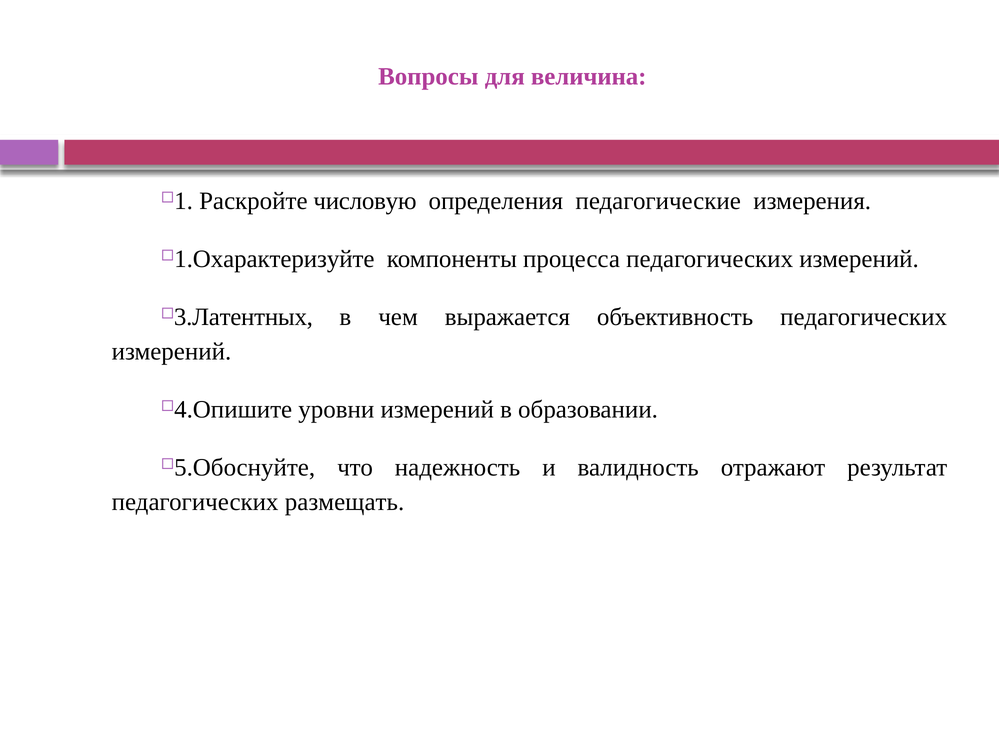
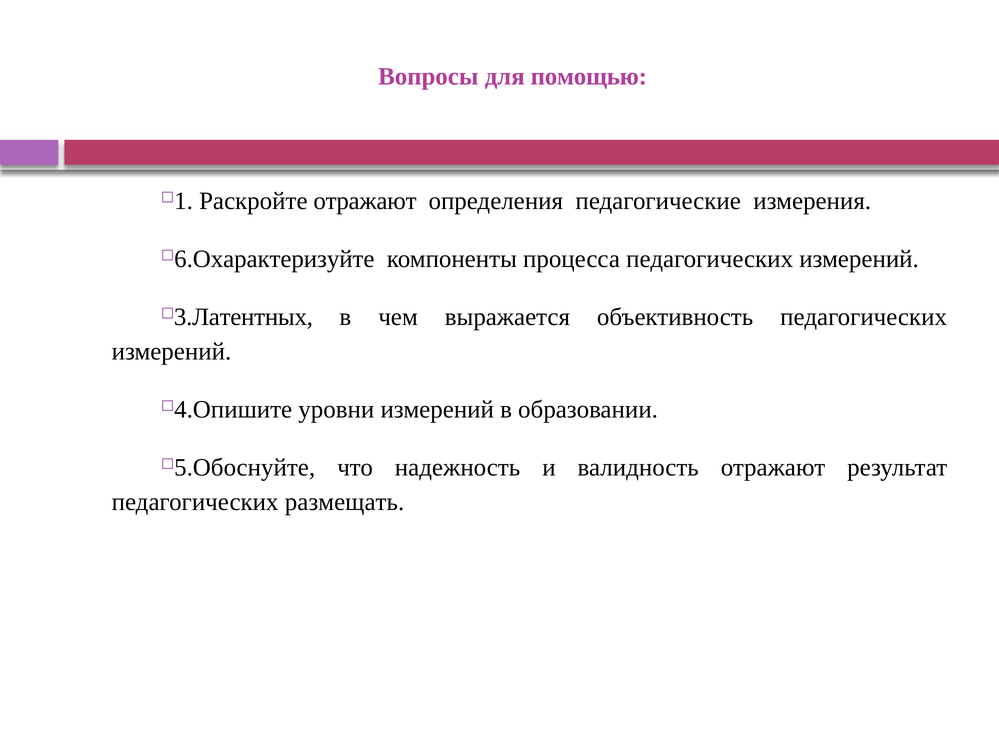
величина: величина -> помощью (589, 77)
Раскройте числовую: числовую -> отражают (365, 201)
1.Охарактеризуйте: 1.Охарактеризуйте -> 6.Охарактеризуйте (274, 259)
